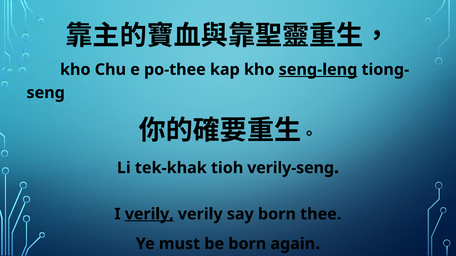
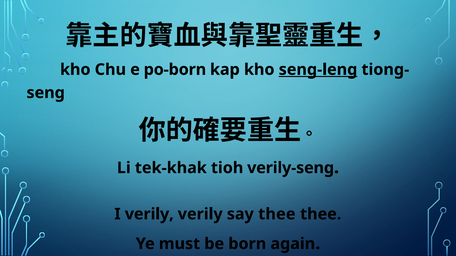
po-thee: po-thee -> po-born (175, 70)
verily underline: present -> none (149, 214)
say born: born -> thee (277, 214)
